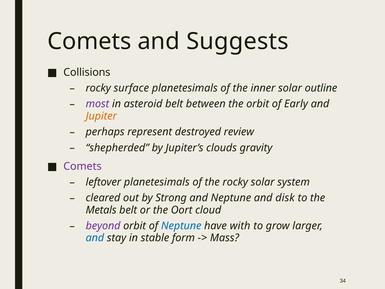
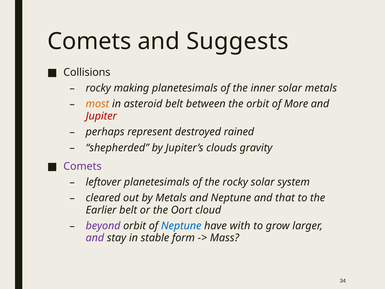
surface: surface -> making (131, 88)
solar outline: outline -> metals (321, 88)
most colour: purple -> orange (97, 104)
Early: Early -> More (296, 104)
Jupiter colour: orange -> red (101, 116)
review: review -> rained (239, 132)
by Strong: Strong -> Metals (171, 198)
disk: disk -> that (285, 198)
Metals: Metals -> Earlier (101, 210)
and colour: blue -> purple (95, 238)
